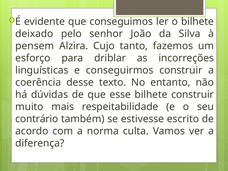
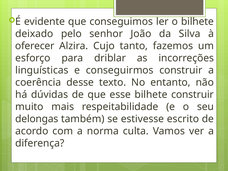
pensem: pensem -> oferecer (35, 46)
contrário: contrário -> delongas (37, 119)
